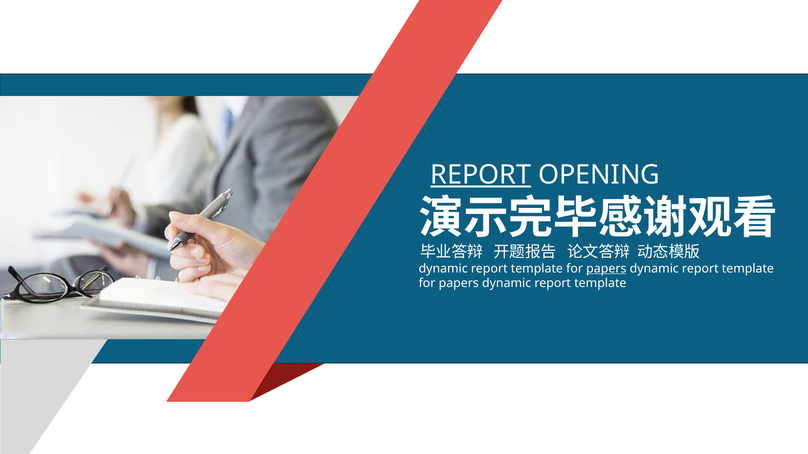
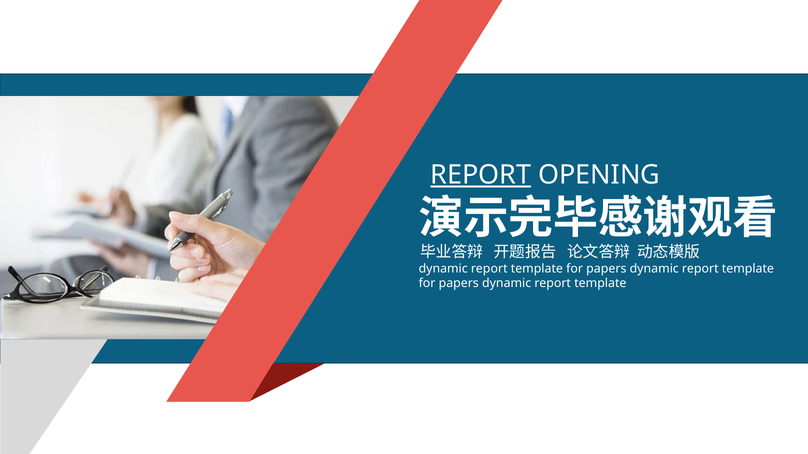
papers underline: present -> none (606, 269)
